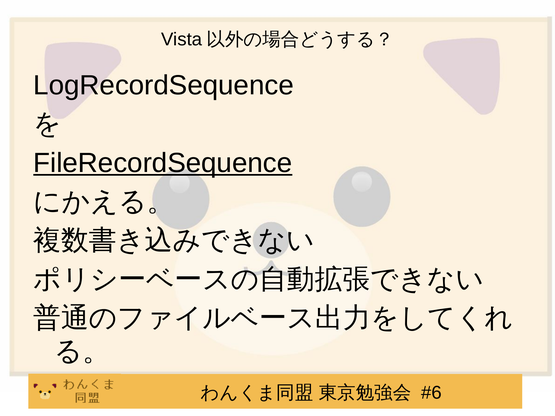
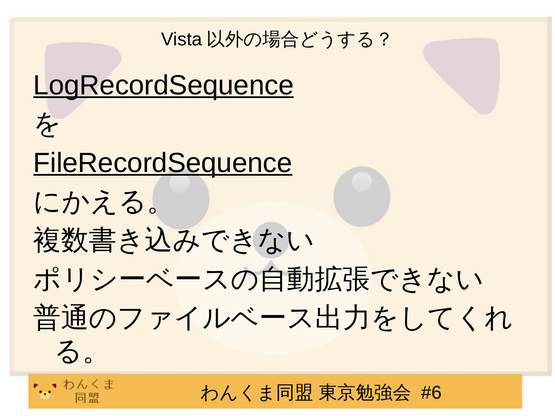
LogRecordSequence underline: none -> present (164, 85)
